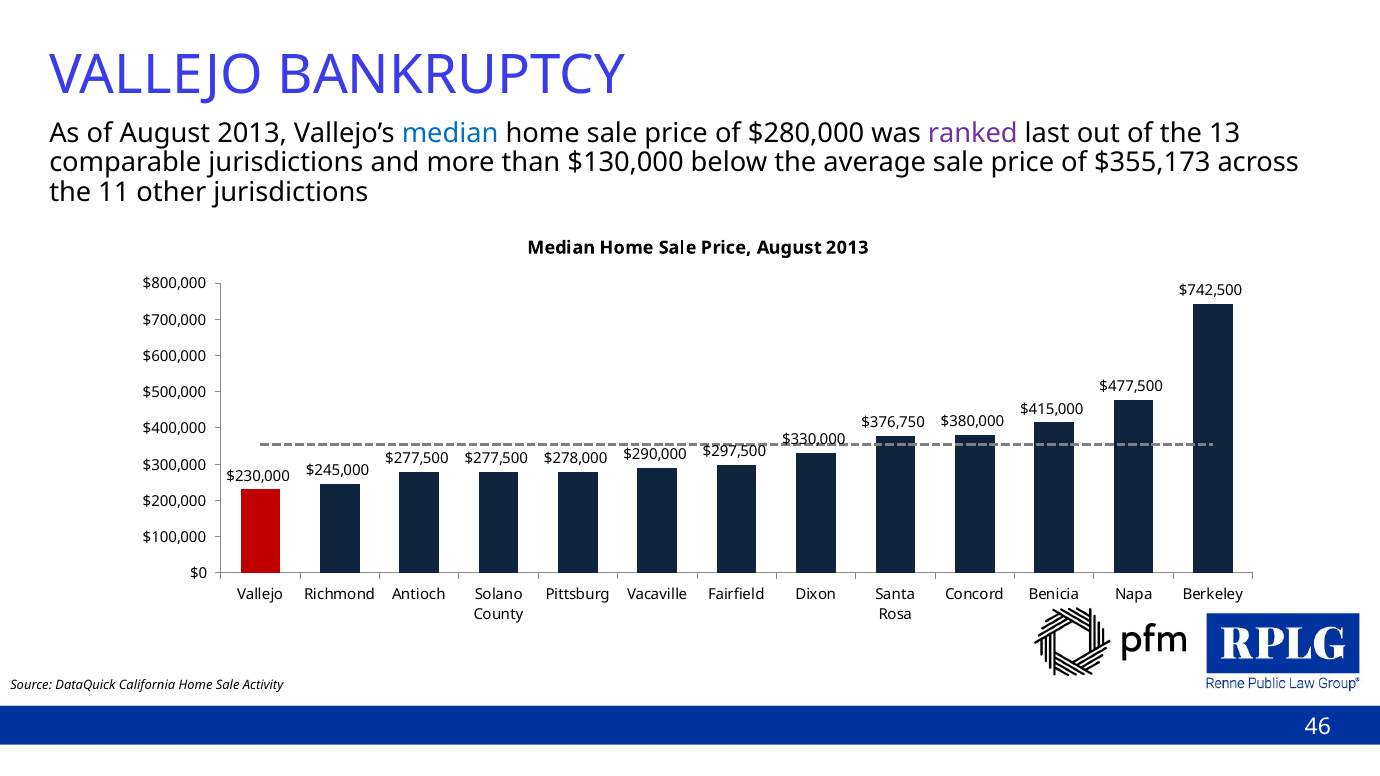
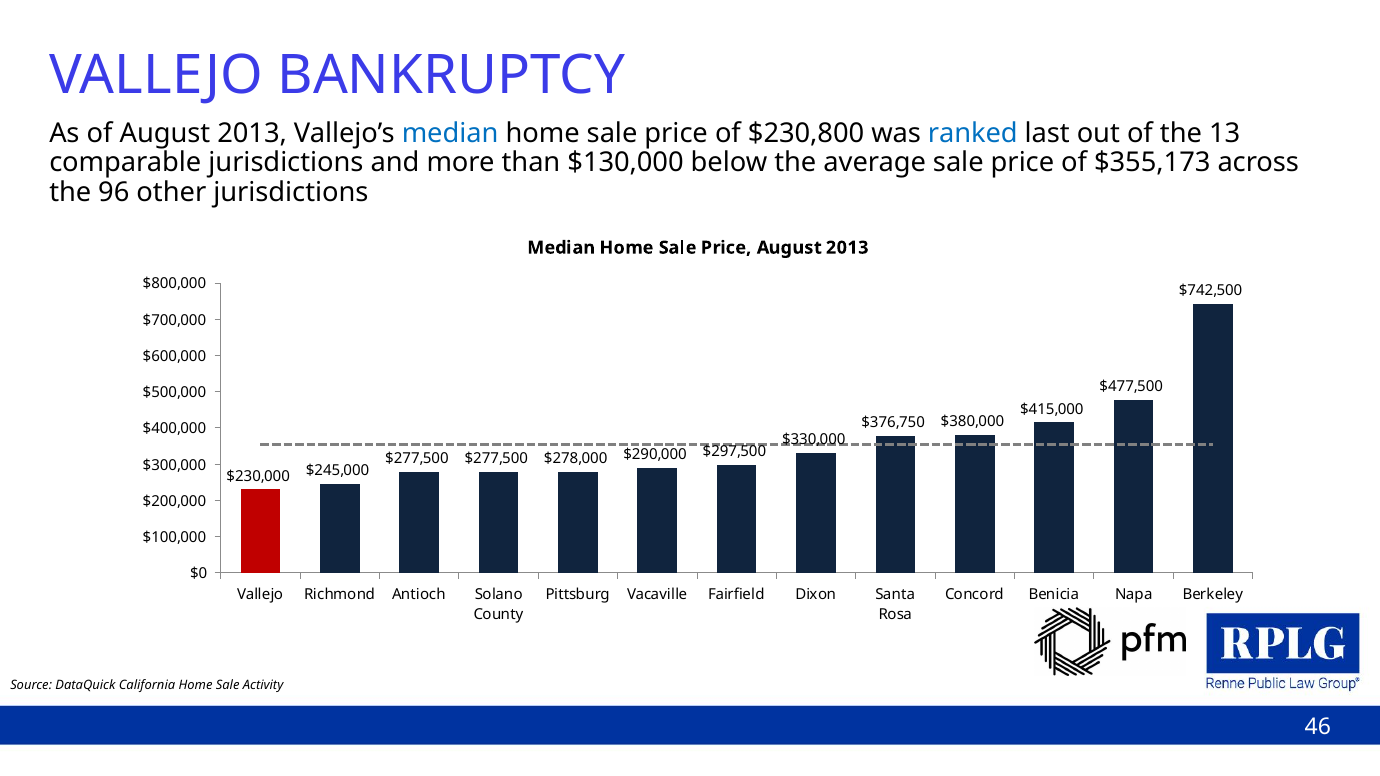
$280,000: $280,000 -> $230,800 (806, 133)
ranked colour: purple -> blue (973, 133)
11: 11 -> 96 (114, 192)
